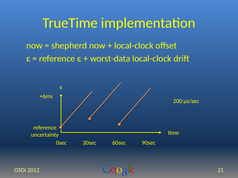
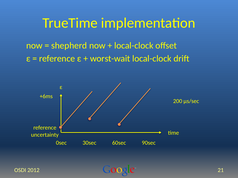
worst-data: worst-data -> worst-wait (110, 59)
